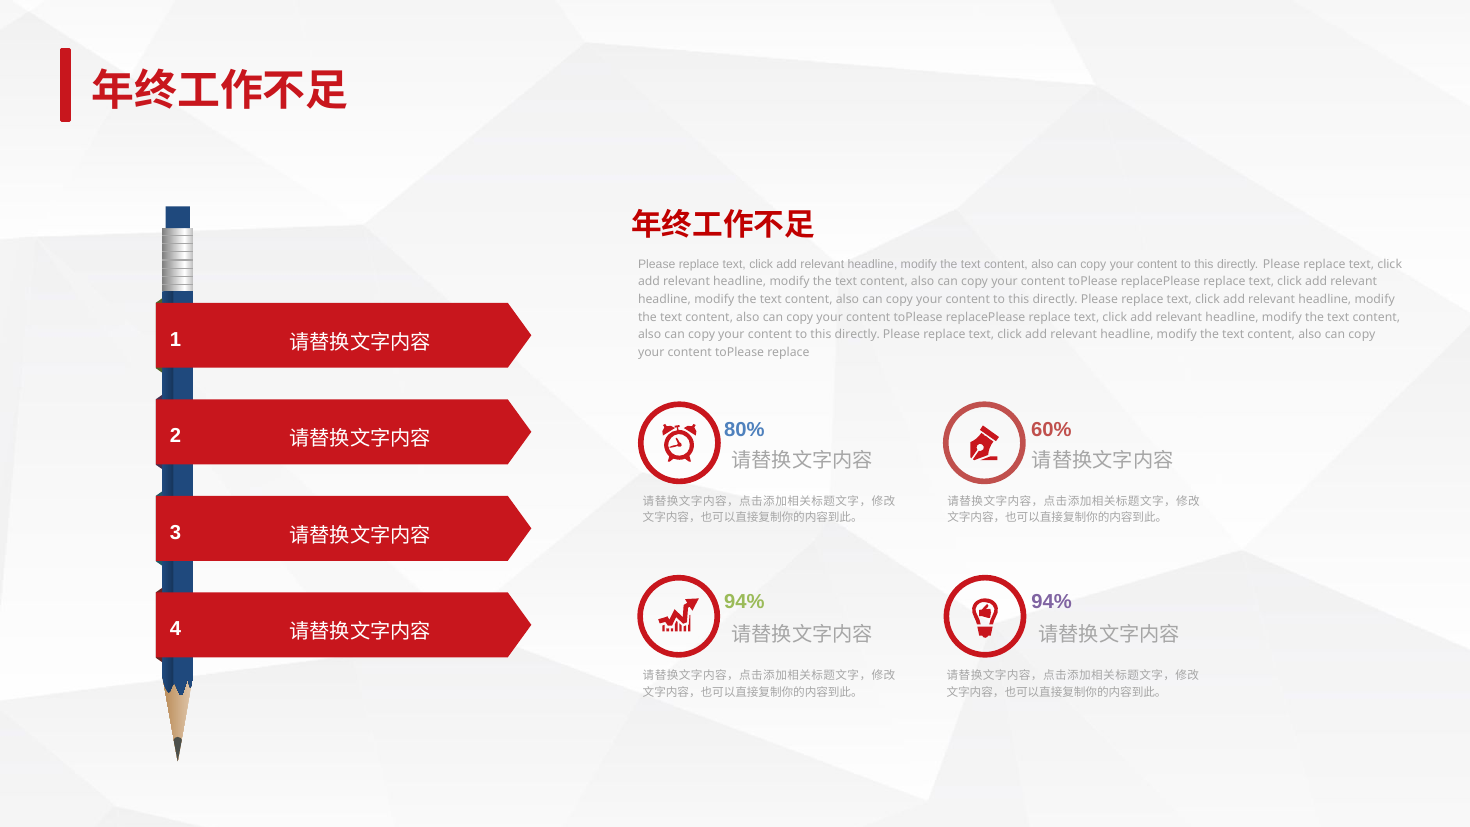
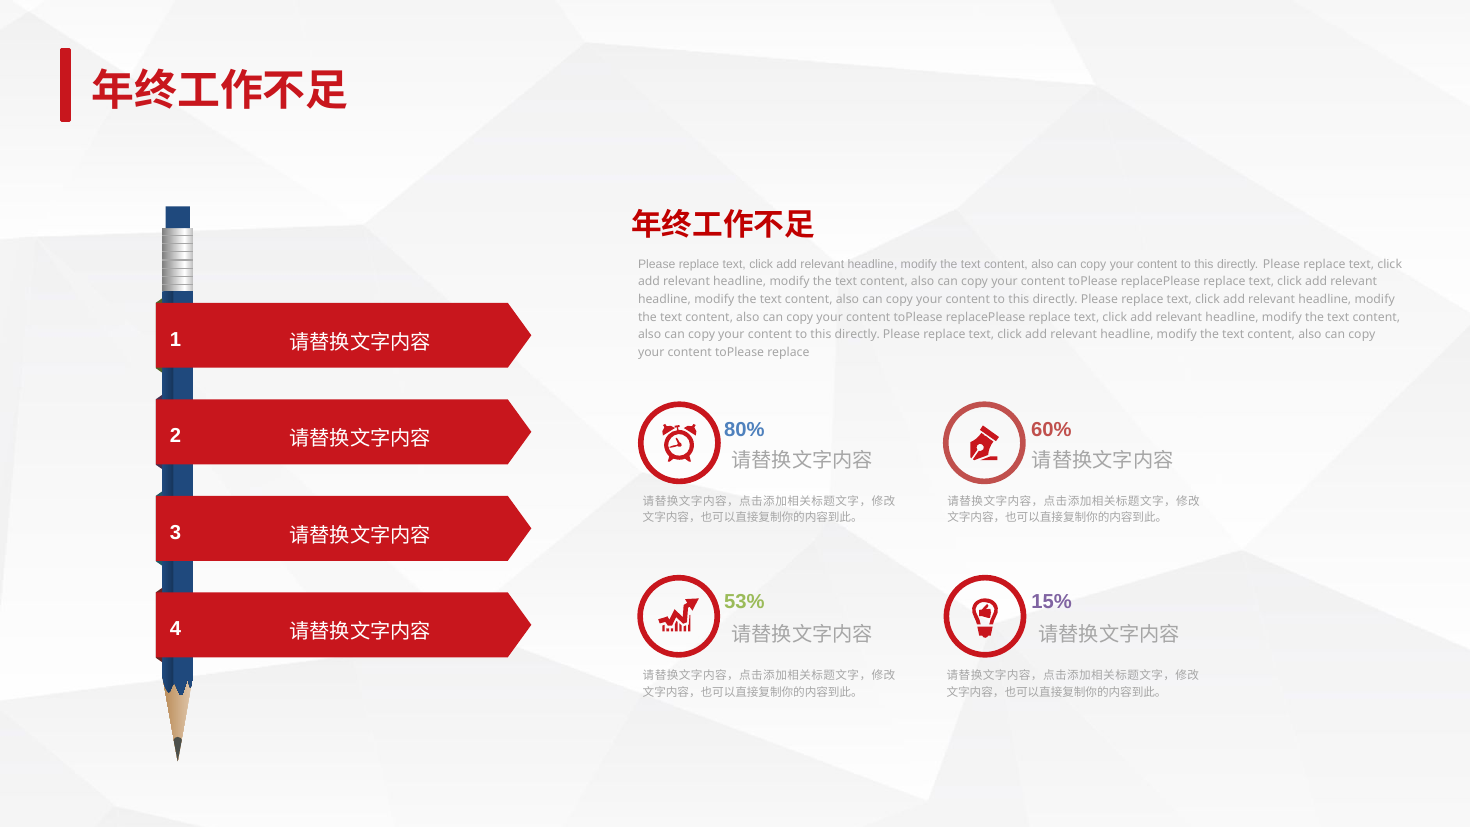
94%: 94% -> 53% (744, 602)
94%: 94% -> 15% (1052, 602)
